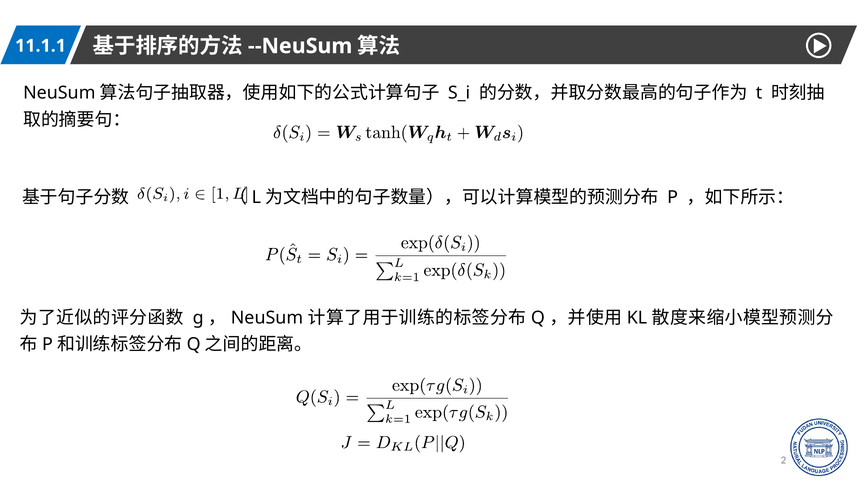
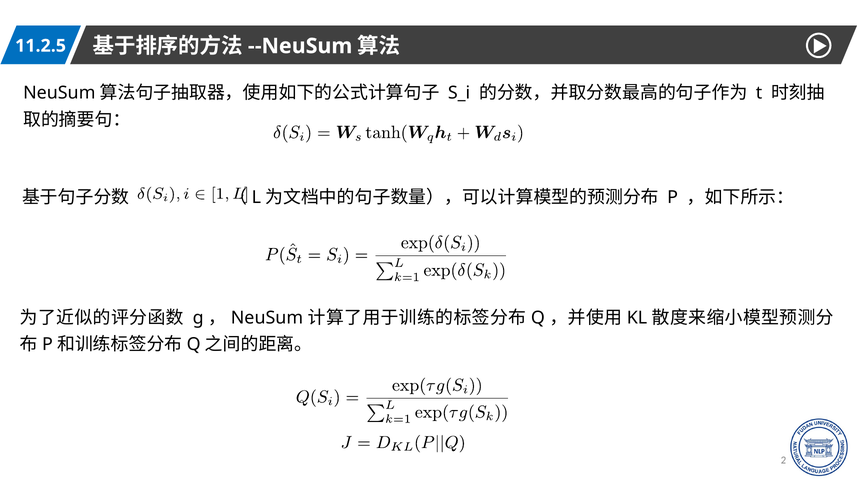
11.1.1: 11.1.1 -> 11.2.5 (41, 46)
